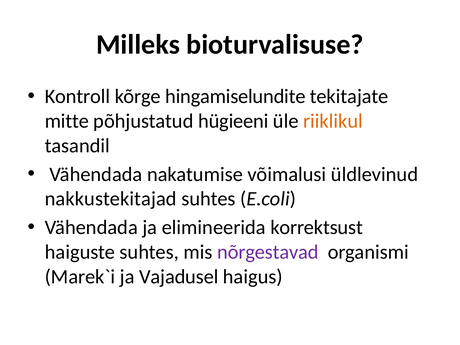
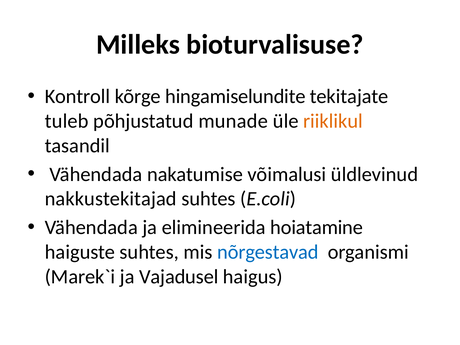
mitte: mitte -> tuleb (67, 121)
hügieeni: hügieeni -> munade (233, 121)
korrektsust: korrektsust -> hoiatamine (317, 227)
nõrgestavad colour: purple -> blue (268, 252)
